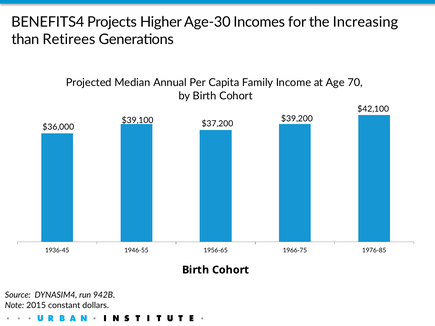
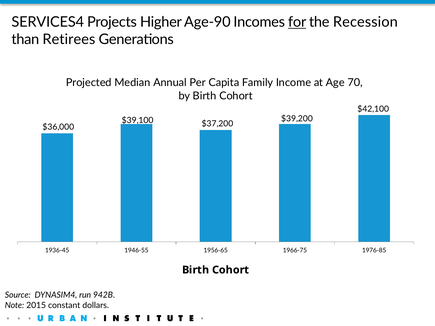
BENEFITS4: BENEFITS4 -> SERVICES4 (48, 22)
Age-30: Age-30 -> Age-90 (207, 22)
for underline: none -> present (297, 22)
Increasing: Increasing -> Recession (365, 22)
